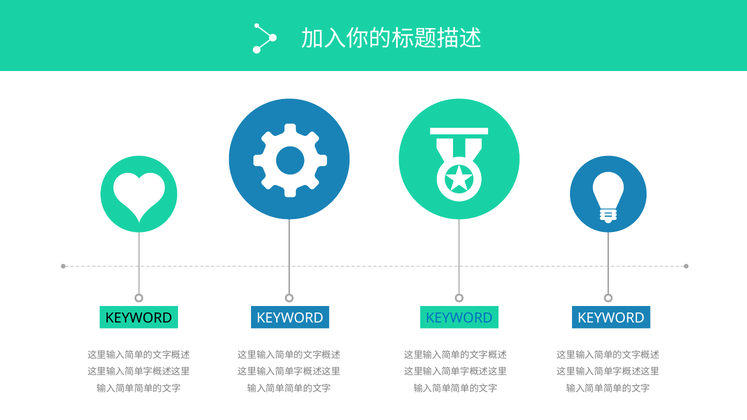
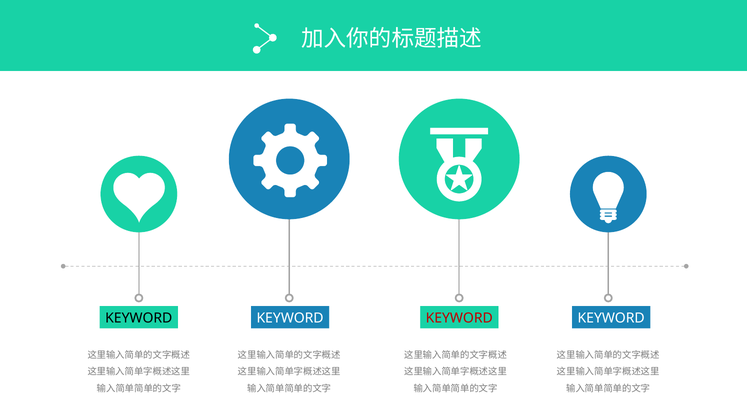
KEYWORD colour: blue -> red (459, 318)
